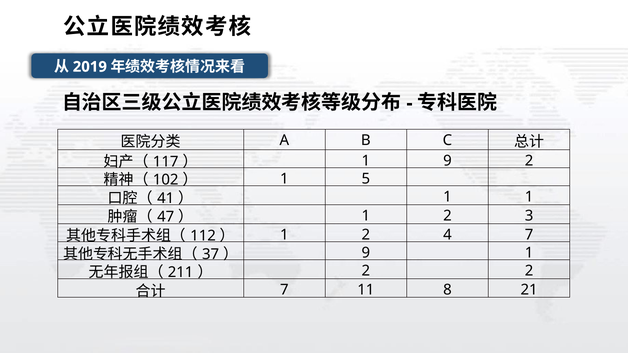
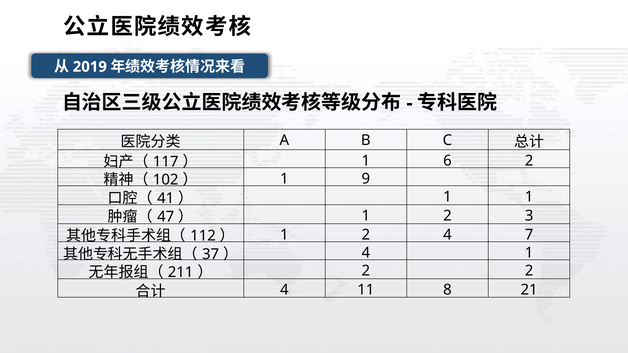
1 9: 9 -> 6 (447, 161)
5: 5 -> 9 (366, 179)
9: 9 -> 4 (366, 253)
7: 7 -> 4 (284, 290)
